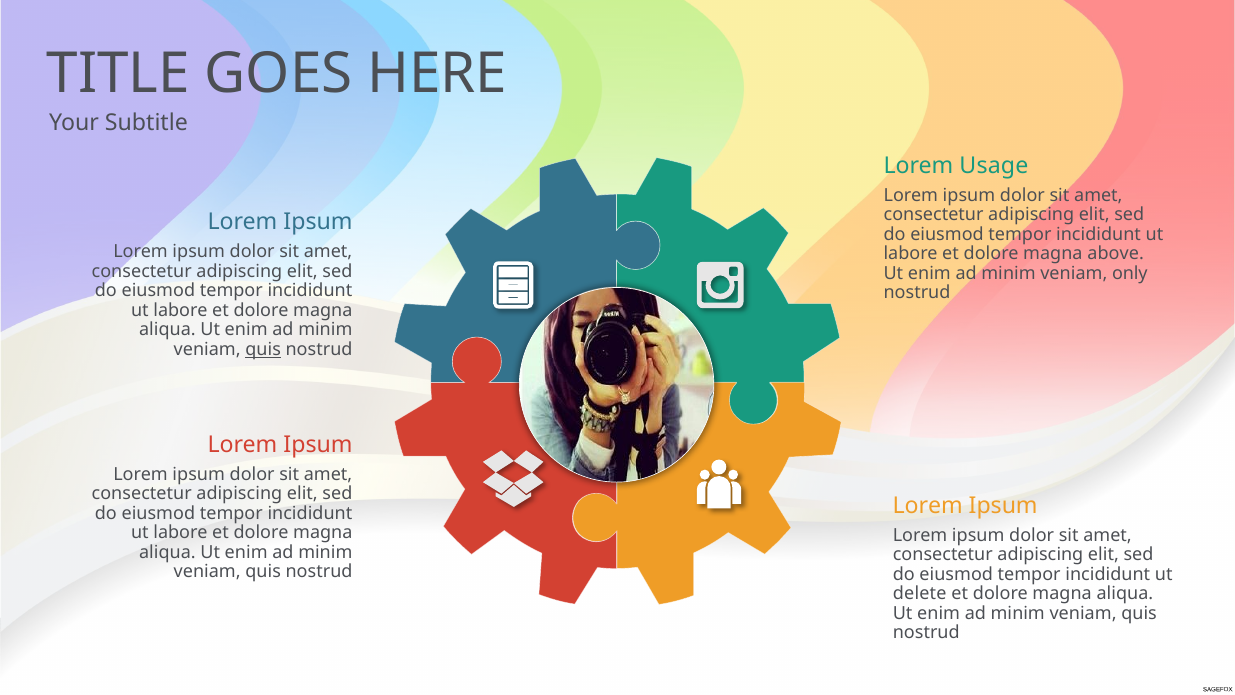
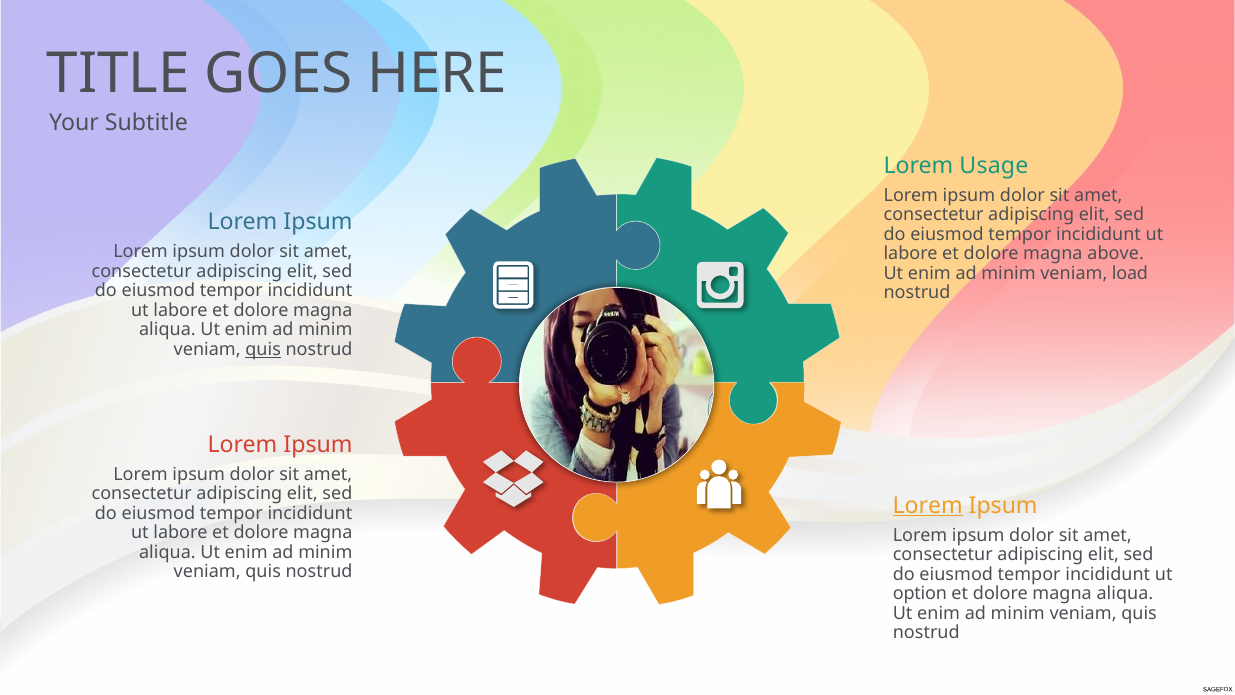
only: only -> load (1130, 273)
Lorem underline: none -> present (928, 506)
delete: delete -> option (920, 594)
